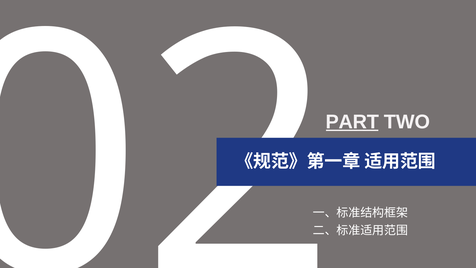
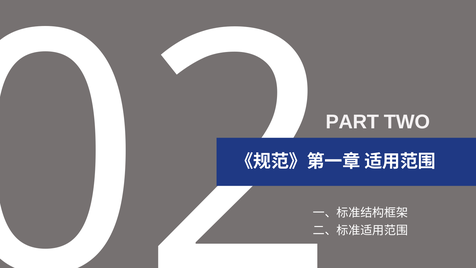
PART underline: present -> none (352, 122)
